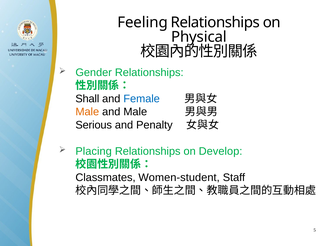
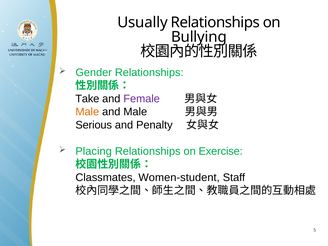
Feeling: Feeling -> Usually (143, 22)
Physical: Physical -> Bullying (199, 37)
Shall: Shall -> Take (87, 99)
Female colour: blue -> purple (142, 99)
Develop: Develop -> Exercise (221, 151)
